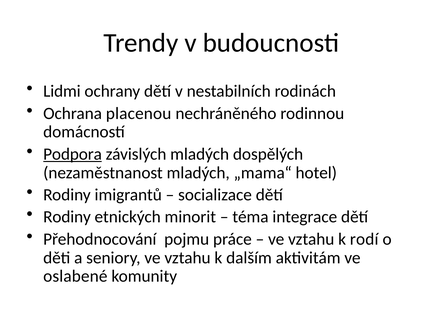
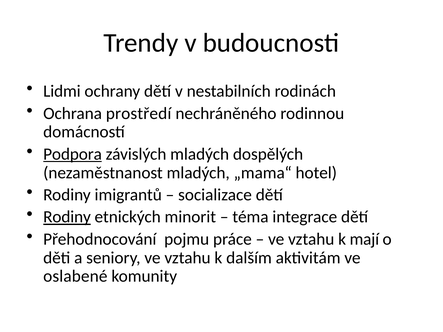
placenou: placenou -> prostředí (139, 113)
Rodiny underline: none -> present (67, 217)
rodí: rodí -> mají (364, 239)
